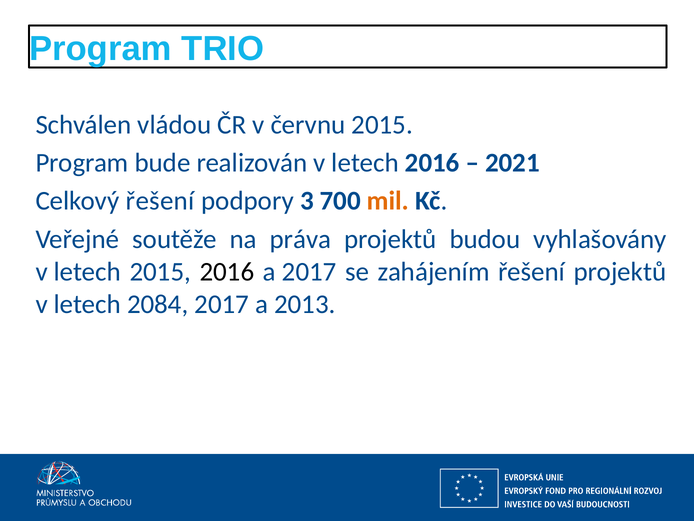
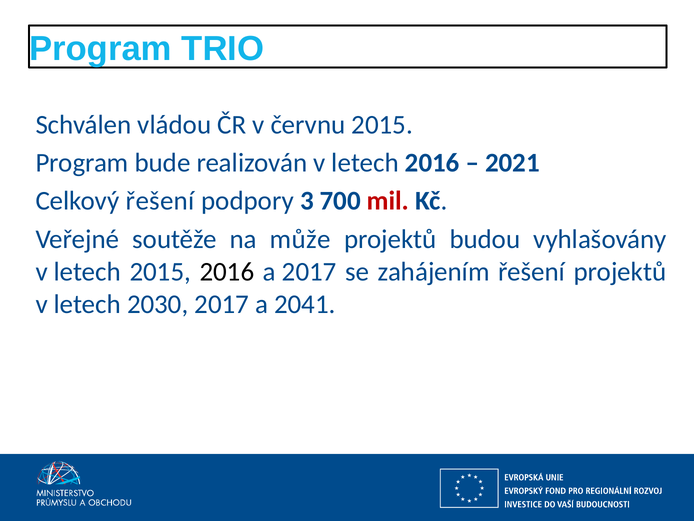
mil colour: orange -> red (388, 201)
práva: práva -> může (300, 239)
2084: 2084 -> 2030 (158, 304)
2013: 2013 -> 2041 (305, 304)
